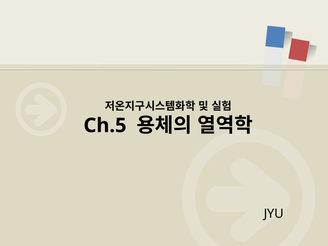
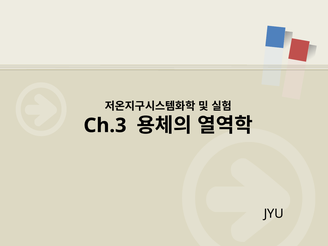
Ch.5: Ch.5 -> Ch.3 (105, 125)
